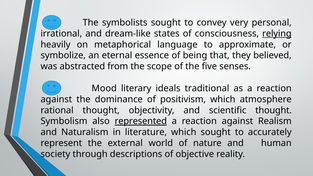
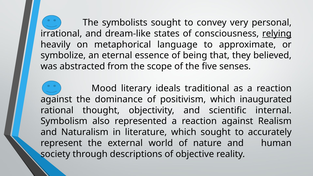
atmosphere: atmosphere -> inaugurated (266, 99)
scientific thought: thought -> internal (273, 110)
represented underline: present -> none (141, 121)
